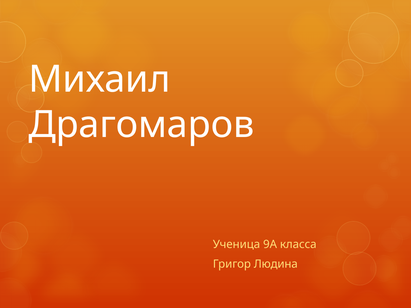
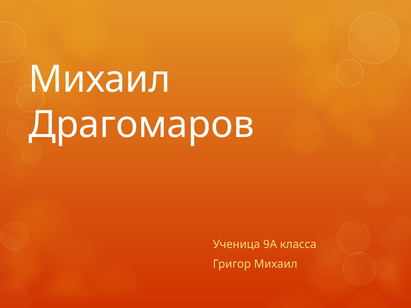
Григор Людина: Людина -> Михаил (276, 264)
